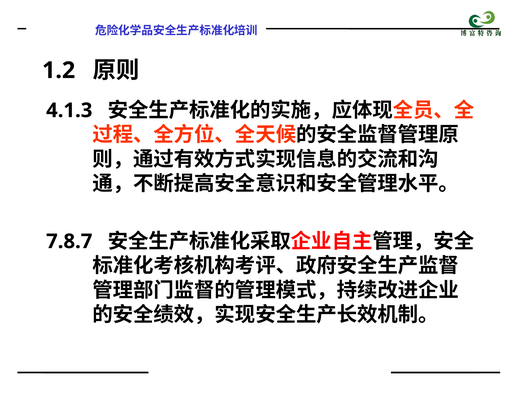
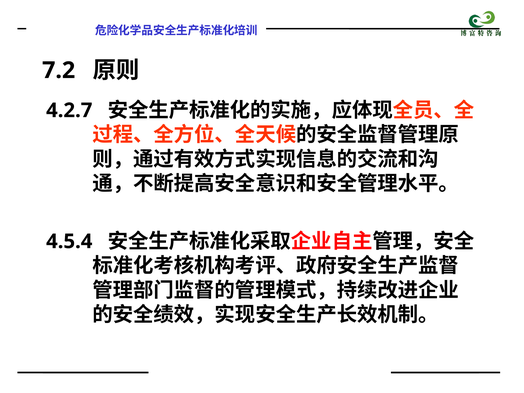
1.2: 1.2 -> 7.2 (59, 70)
4.1.3: 4.1.3 -> 4.2.7 (69, 110)
7.8.7: 7.8.7 -> 4.5.4 (69, 241)
